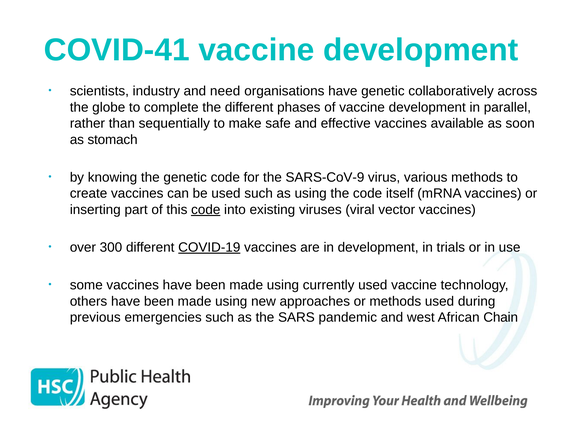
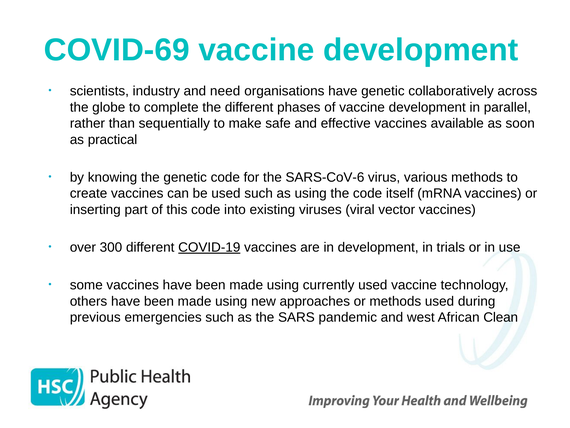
COVID-41: COVID-41 -> COVID-69 (117, 50)
stomach: stomach -> practical (113, 139)
SARS-CoV-9: SARS-CoV-9 -> SARS-CoV-6 (325, 177)
code underline: present -> none (206, 209)
Chain: Chain -> Clean (501, 317)
